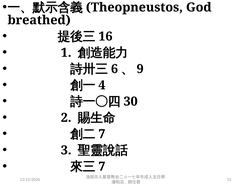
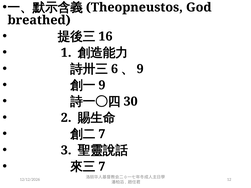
4: 4 -> 9 (102, 85)
